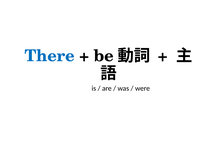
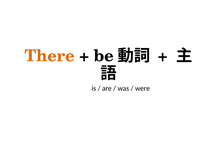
There colour: blue -> orange (50, 56)
